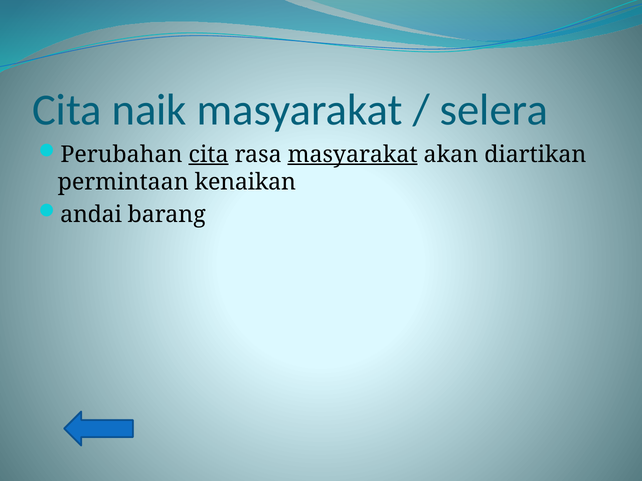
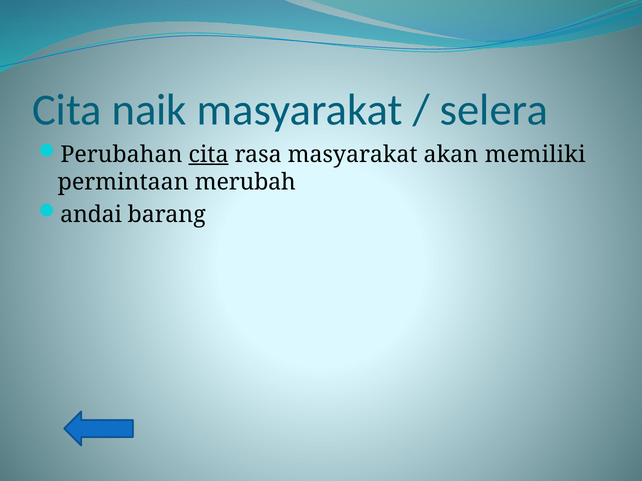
masyarakat underline: present -> none (353, 155)
diartikan: diartikan -> memiliki (535, 155)
kenaikan: kenaikan -> merubah (245, 182)
